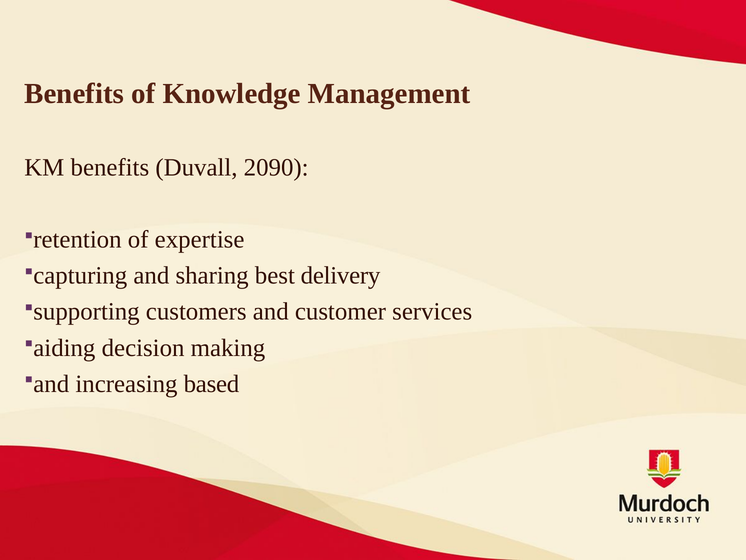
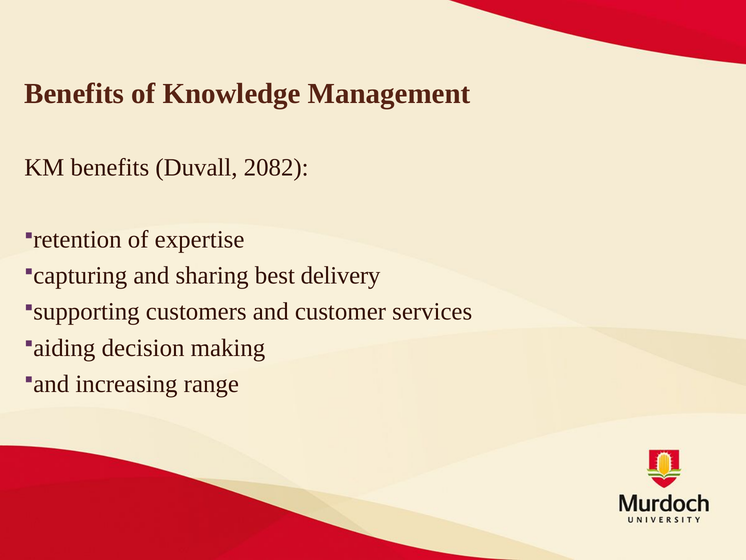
2090: 2090 -> 2082 (276, 167)
based: based -> range (211, 384)
